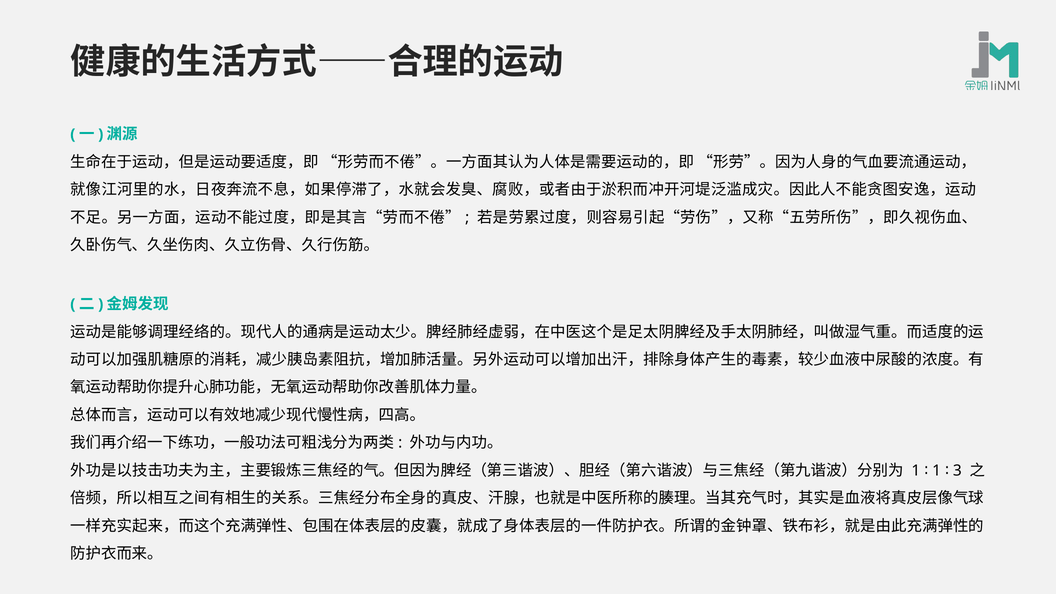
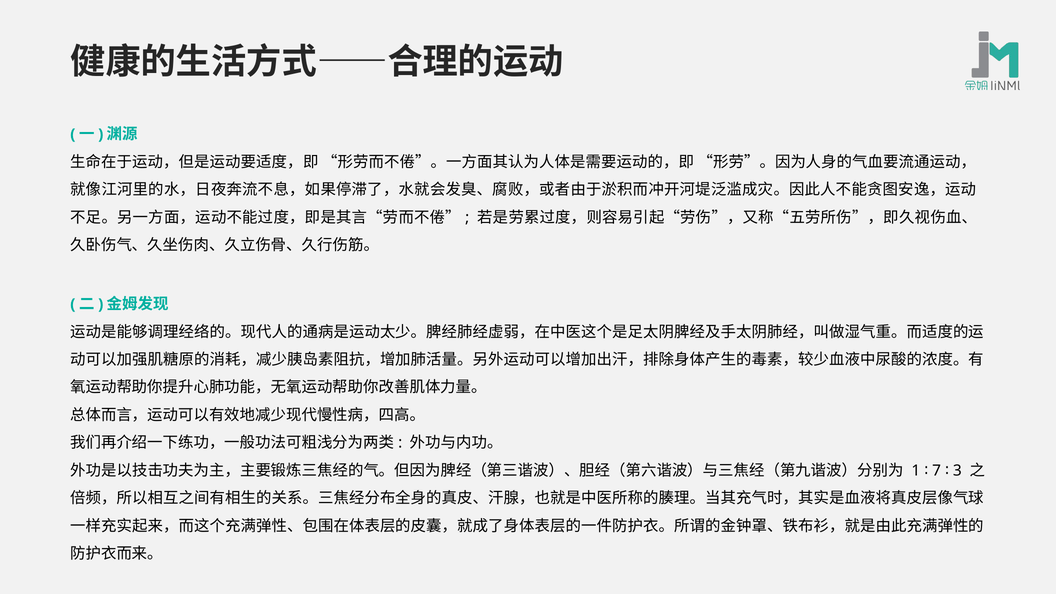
1 1: 1 -> 7 (937, 471)
